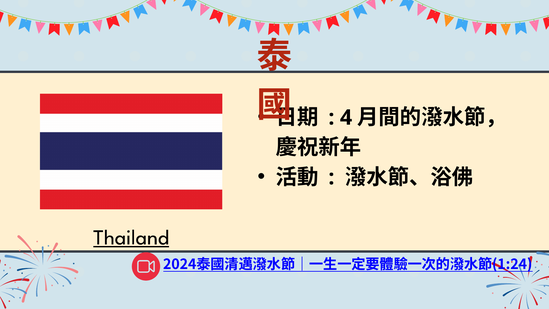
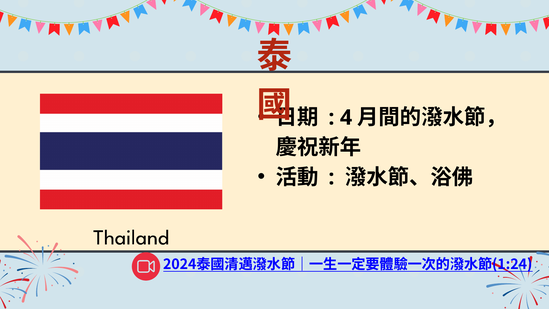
Thailand underline: present -> none (131, 237)
